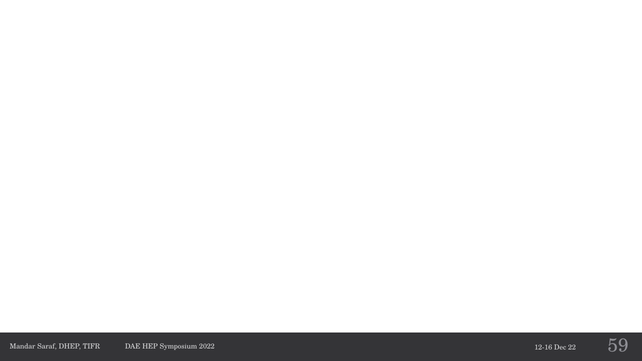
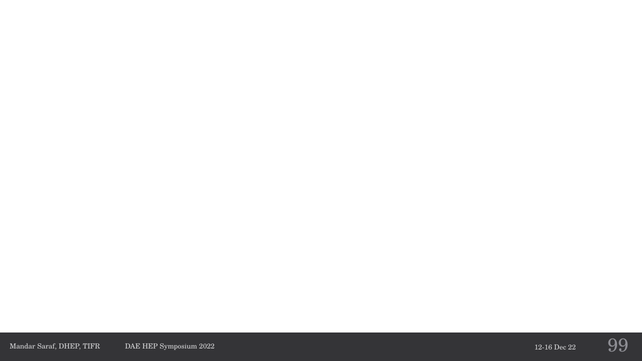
59: 59 -> 99 (618, 346)
